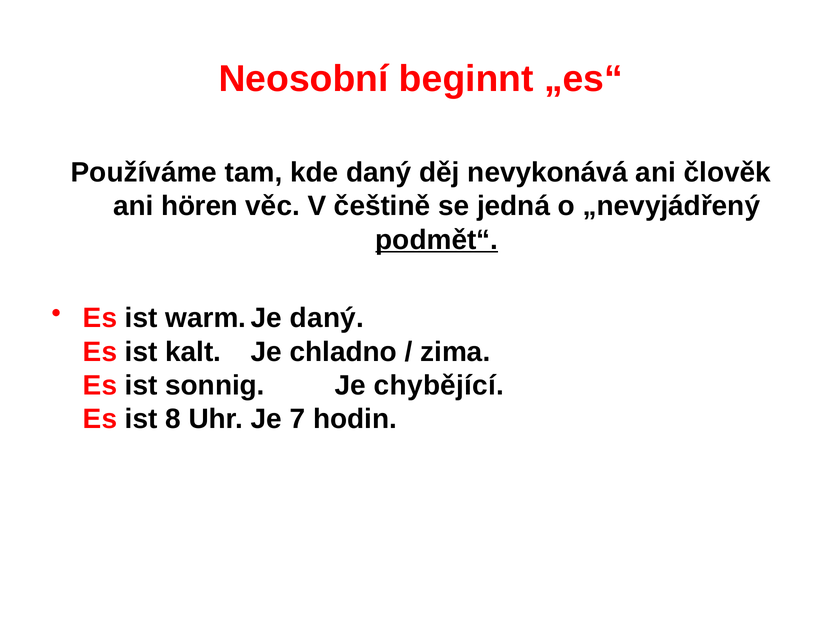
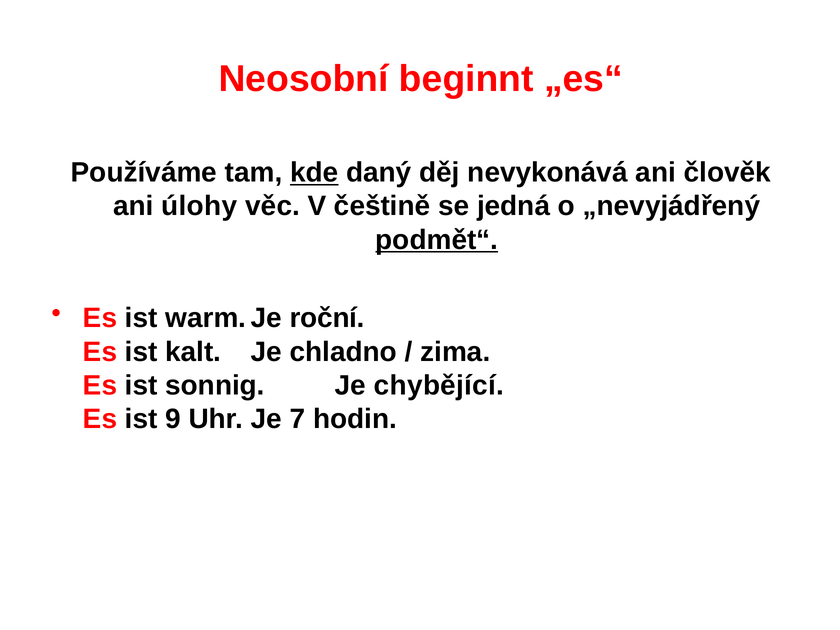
kde underline: none -> present (314, 173)
hören: hören -> úlohy (199, 206)
daný: daný -> roční (327, 318)
8: 8 -> 9 (173, 419)
